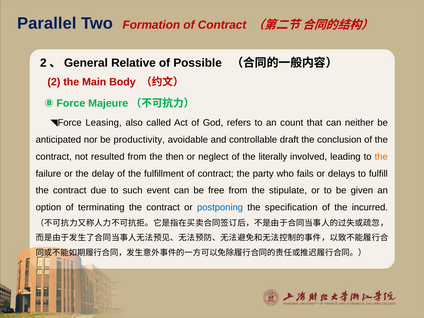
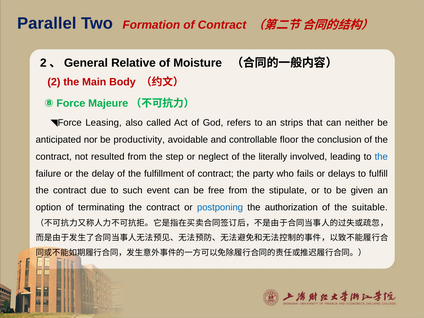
Possible: Possible -> Moisture (198, 63)
count: count -> strips (292, 123)
draft: draft -> floor (289, 140)
then: then -> step (175, 157)
the colour: orange -> blue (381, 157)
specification: specification -> authorization (291, 207)
incurred: incurred -> suitable (370, 207)
